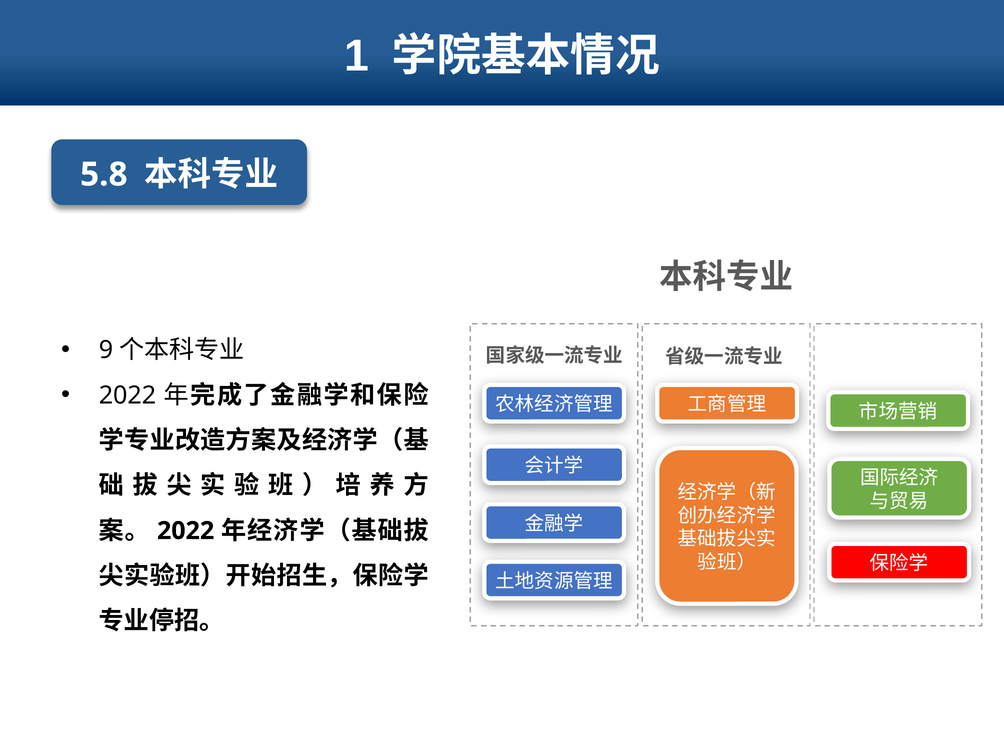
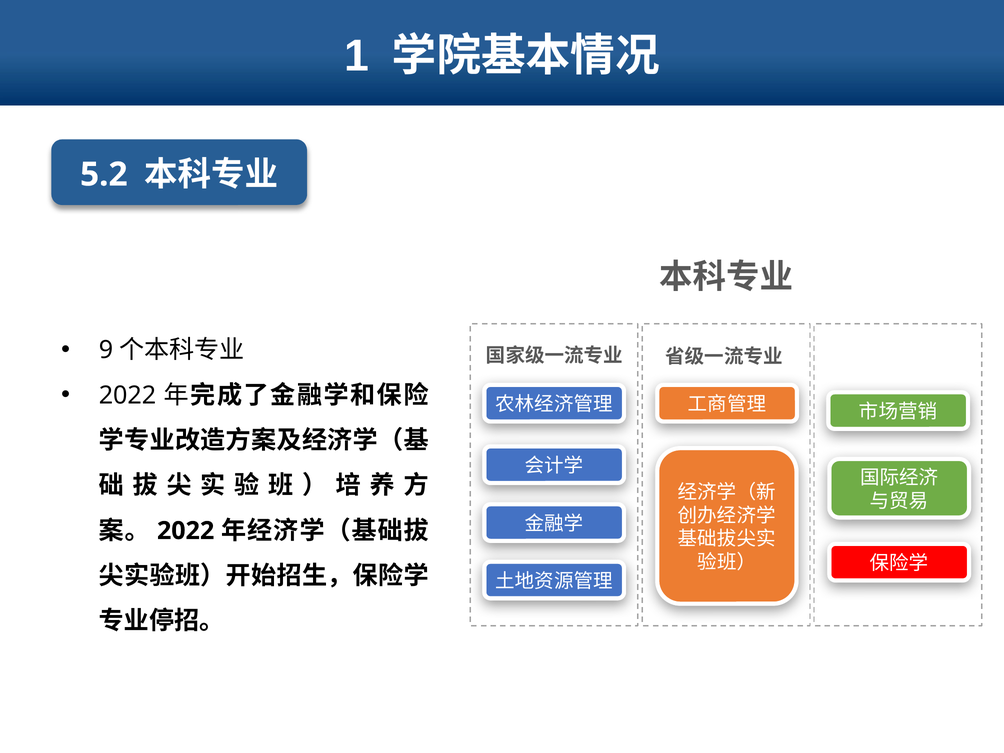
5.8: 5.8 -> 5.2 (104, 174)
